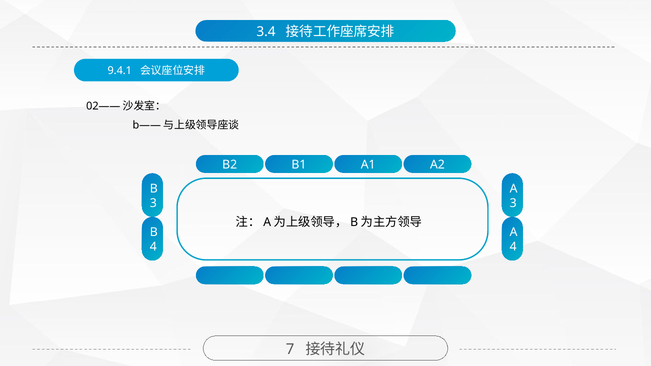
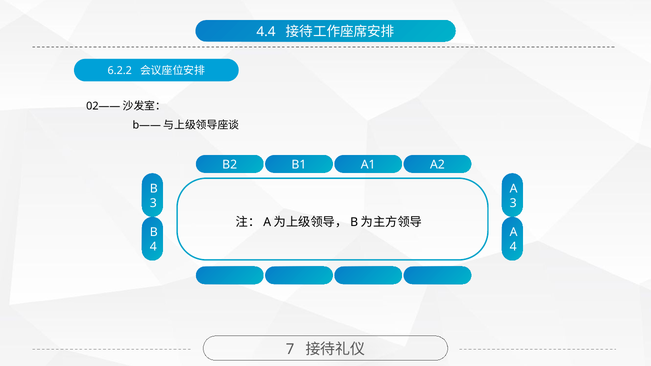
3.4: 3.4 -> 4.4 (266, 32)
9.4.1: 9.4.1 -> 6.2.2 (120, 71)
